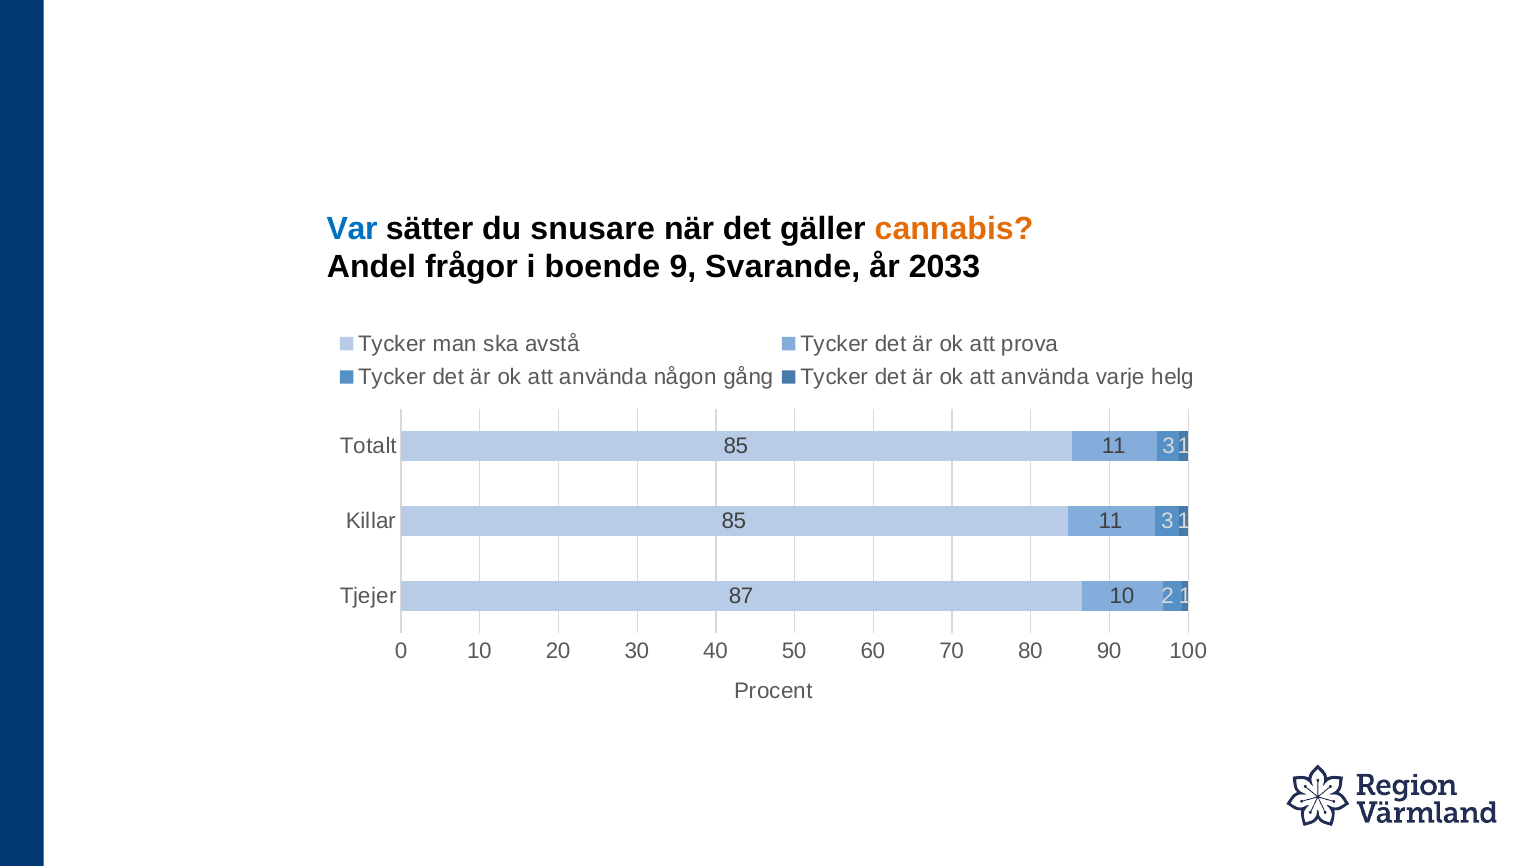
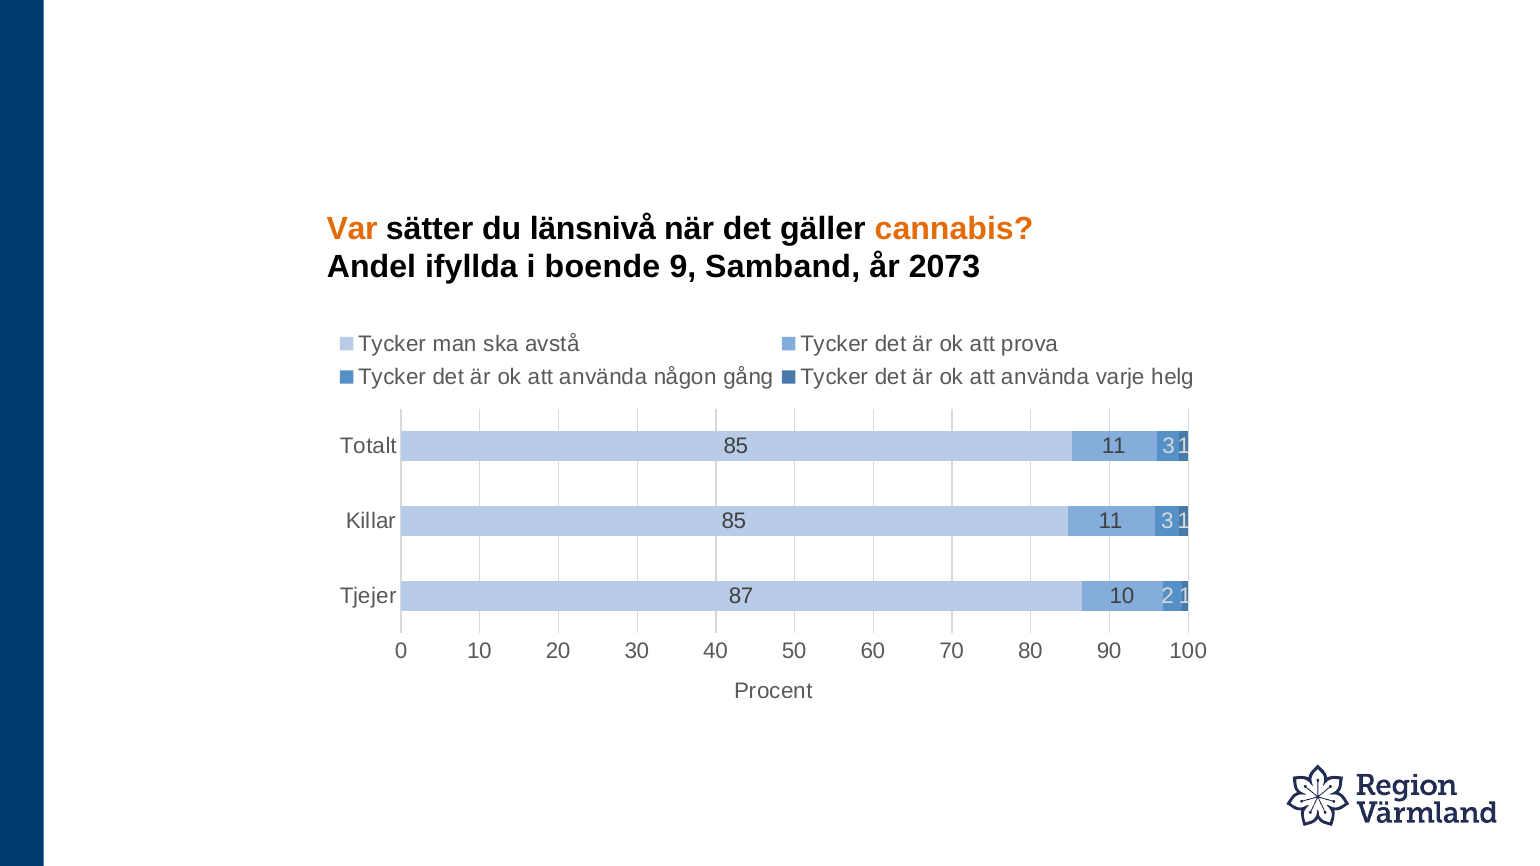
Var colour: blue -> orange (352, 229)
snusare: snusare -> länsnivå (593, 229)
frågor: frågor -> ifyllda (471, 267)
Svarande: Svarande -> Samband (783, 267)
2033: 2033 -> 2073 (944, 267)
